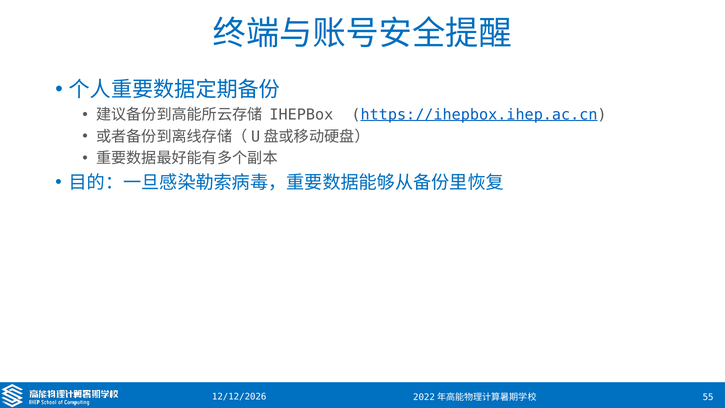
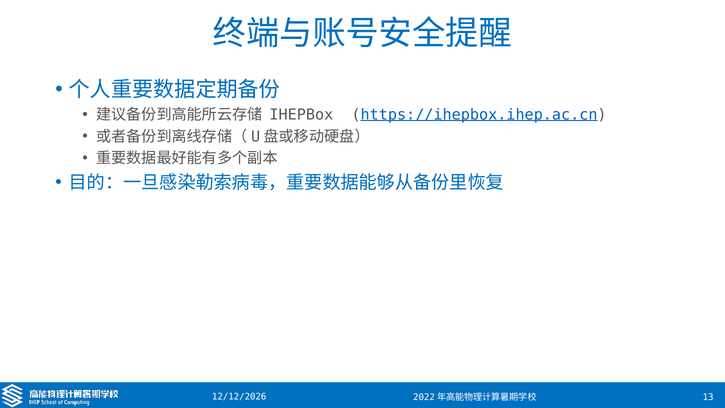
55: 55 -> 13 (708, 397)
